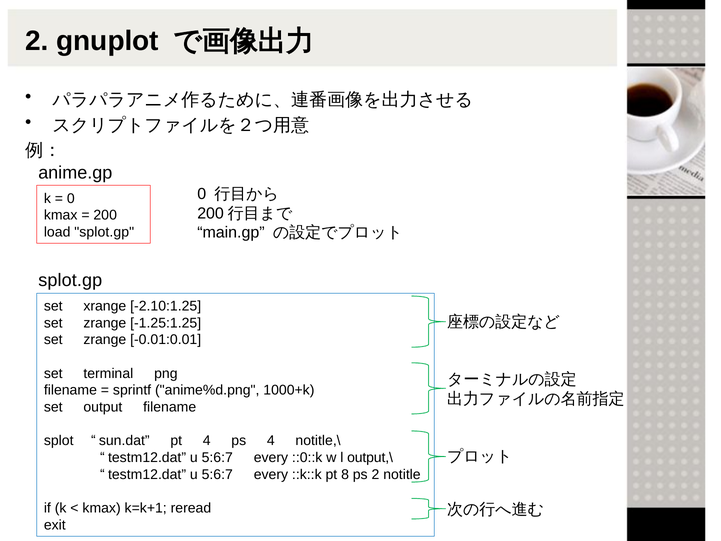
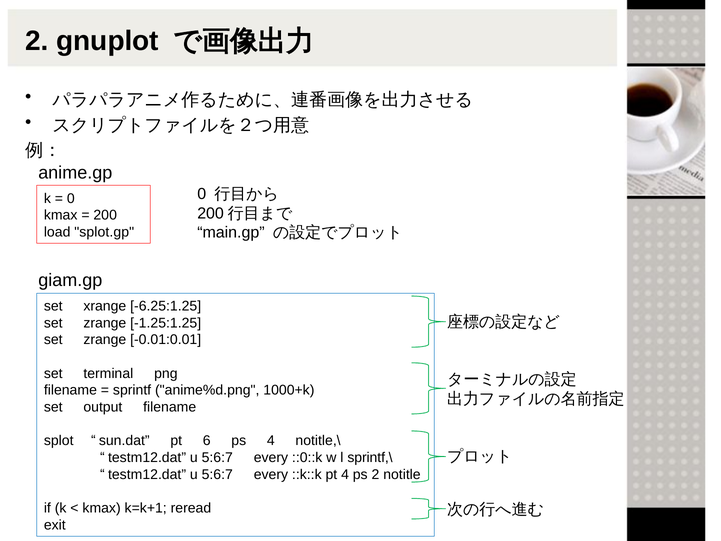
splot.gp: splot.gp -> giam.gp (70, 280)
-2.10:1.25: -2.10:1.25 -> -6.25:1.25 (166, 306)
pt 4: 4 -> 6 (207, 441)
output,\: output,\ -> sprintf,\ (370, 457)
pt 8: 8 -> 4 (345, 474)
